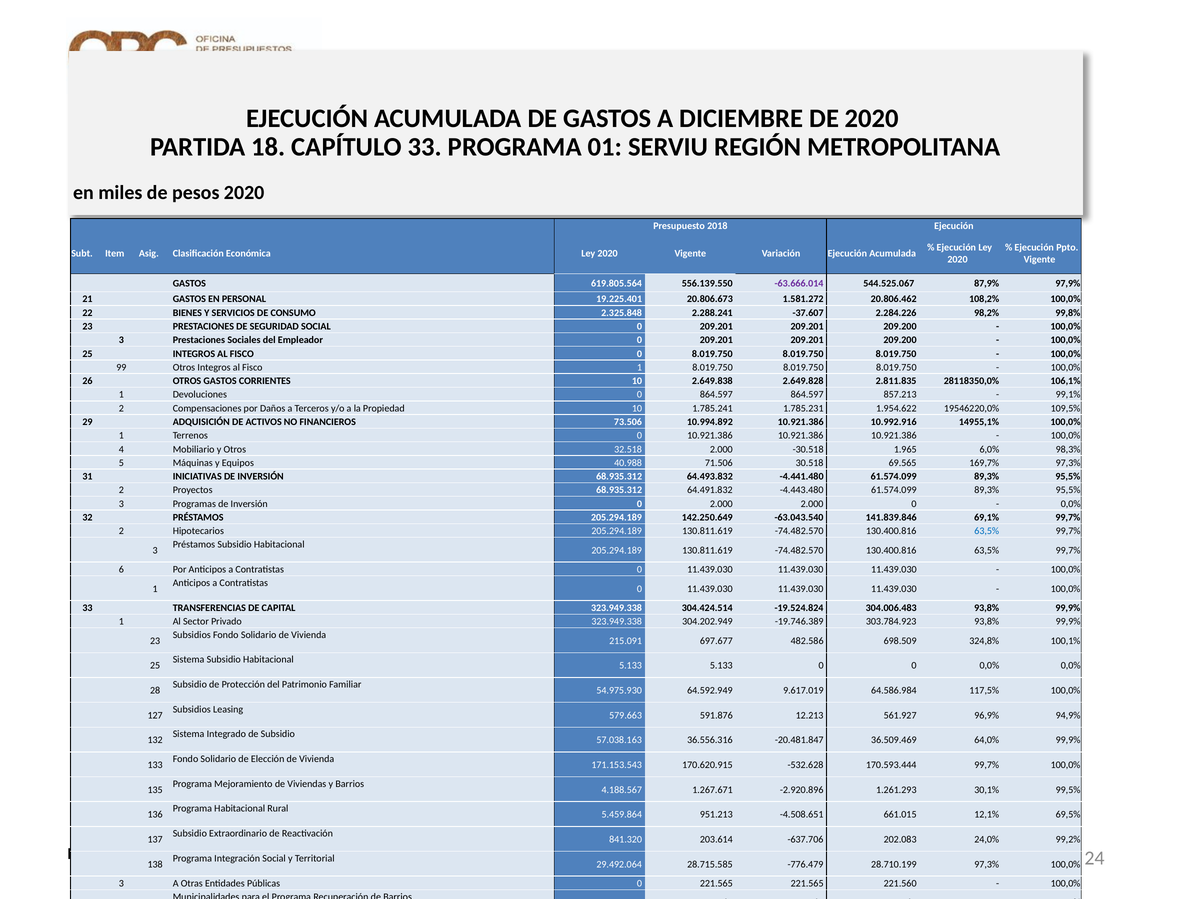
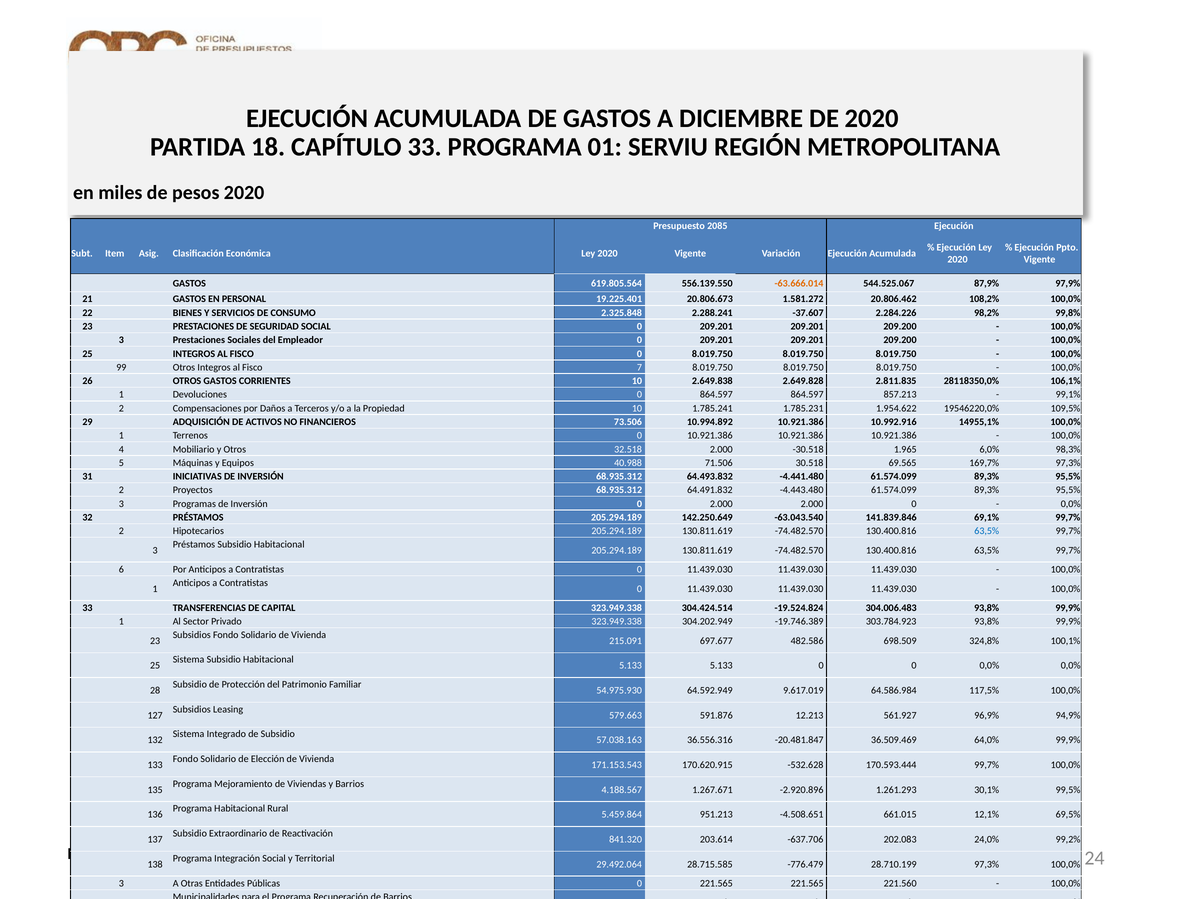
2018: 2018 -> 2085 (717, 226)
-63.666.014 colour: purple -> orange (799, 283)
Fisco 1: 1 -> 7 (640, 367)
